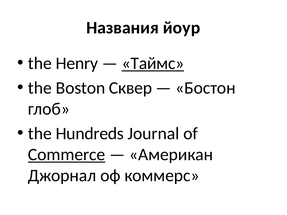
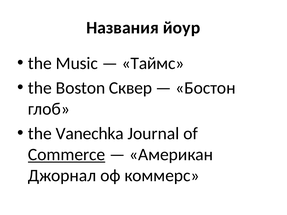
Henry: Henry -> Music (77, 63)
Таймс underline: present -> none (153, 63)
Hundreds: Hundreds -> Vanechka (90, 134)
